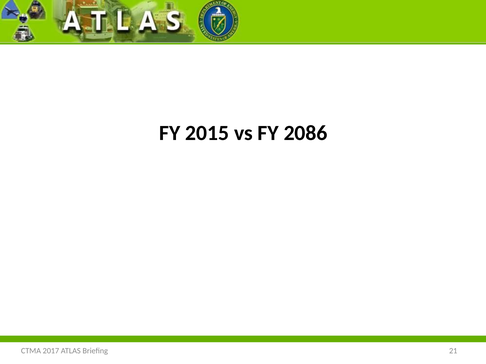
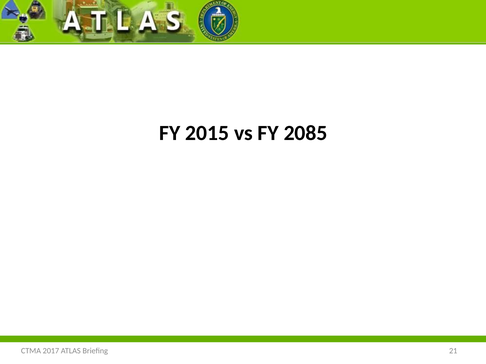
2086: 2086 -> 2085 (306, 133)
